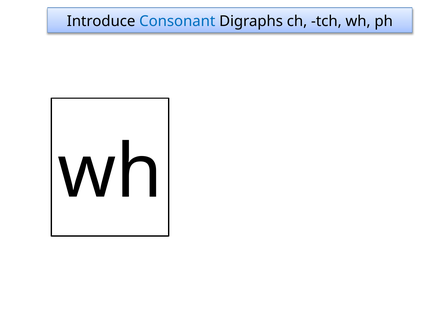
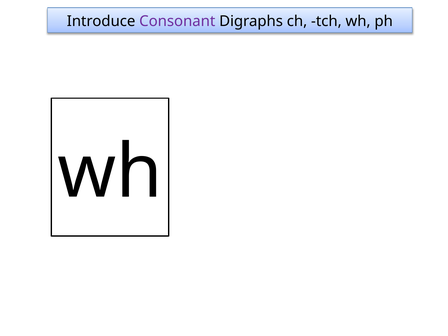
Consonant colour: blue -> purple (177, 21)
